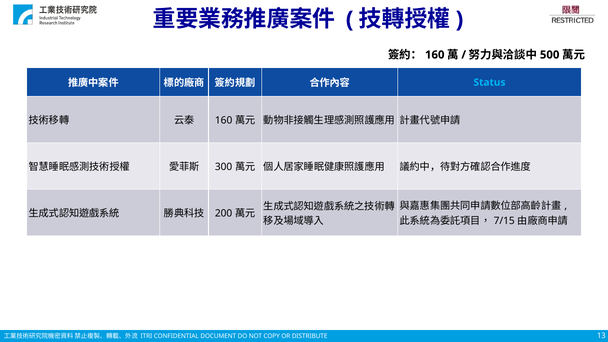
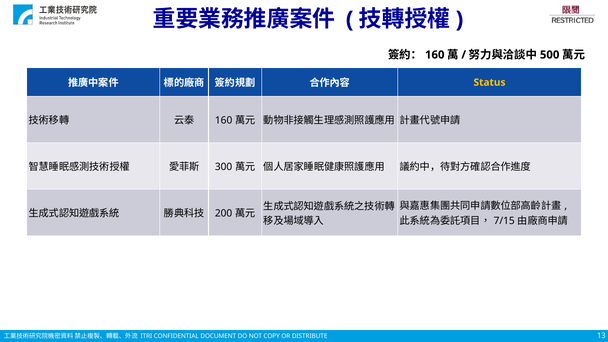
Status colour: light blue -> yellow (490, 82)
